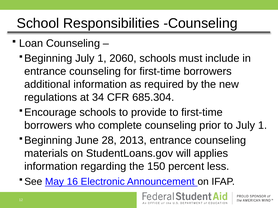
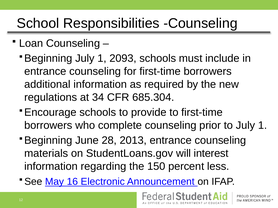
2060: 2060 -> 2093 (123, 59)
applies: applies -> interest (211, 154)
